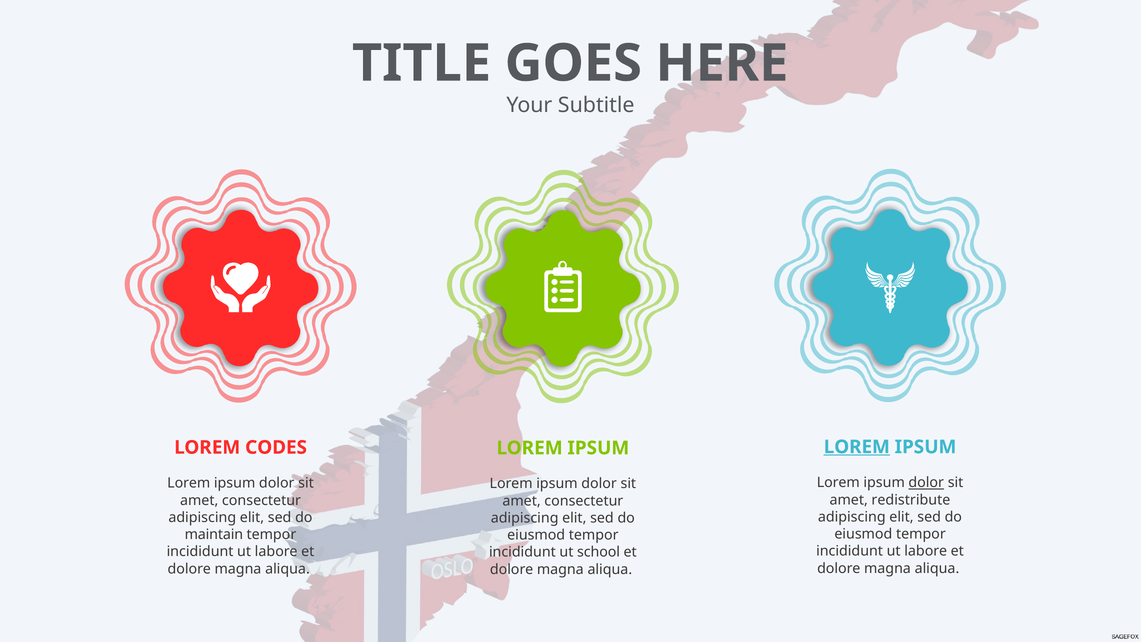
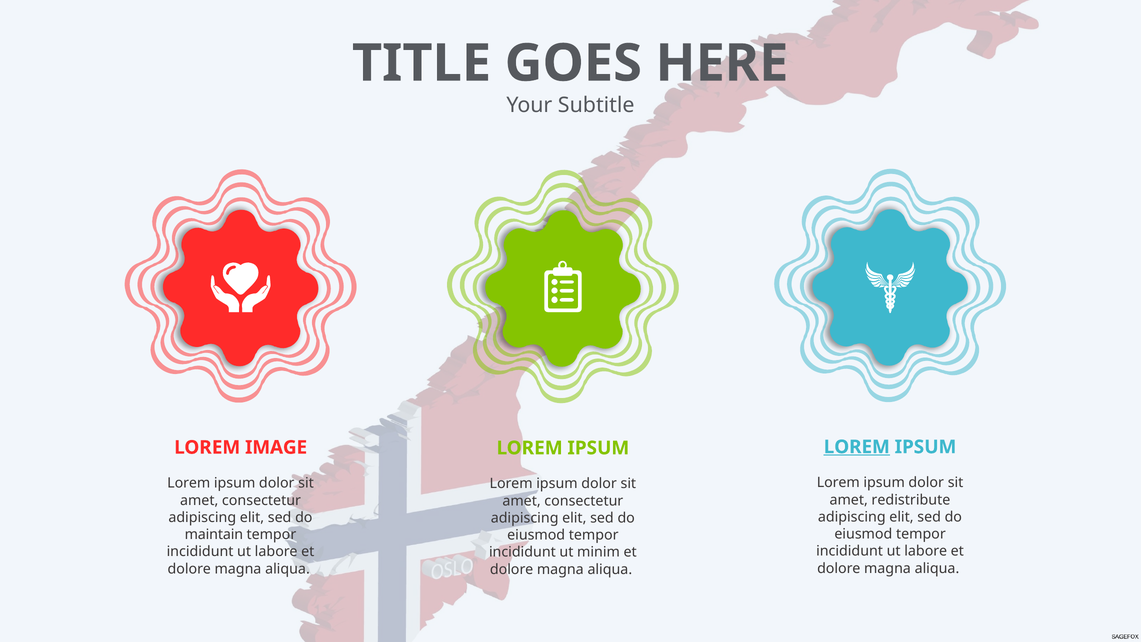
CODES: CODES -> IMAGE (276, 447)
dolor underline: present -> none (926, 483)
school: school -> minim (598, 552)
